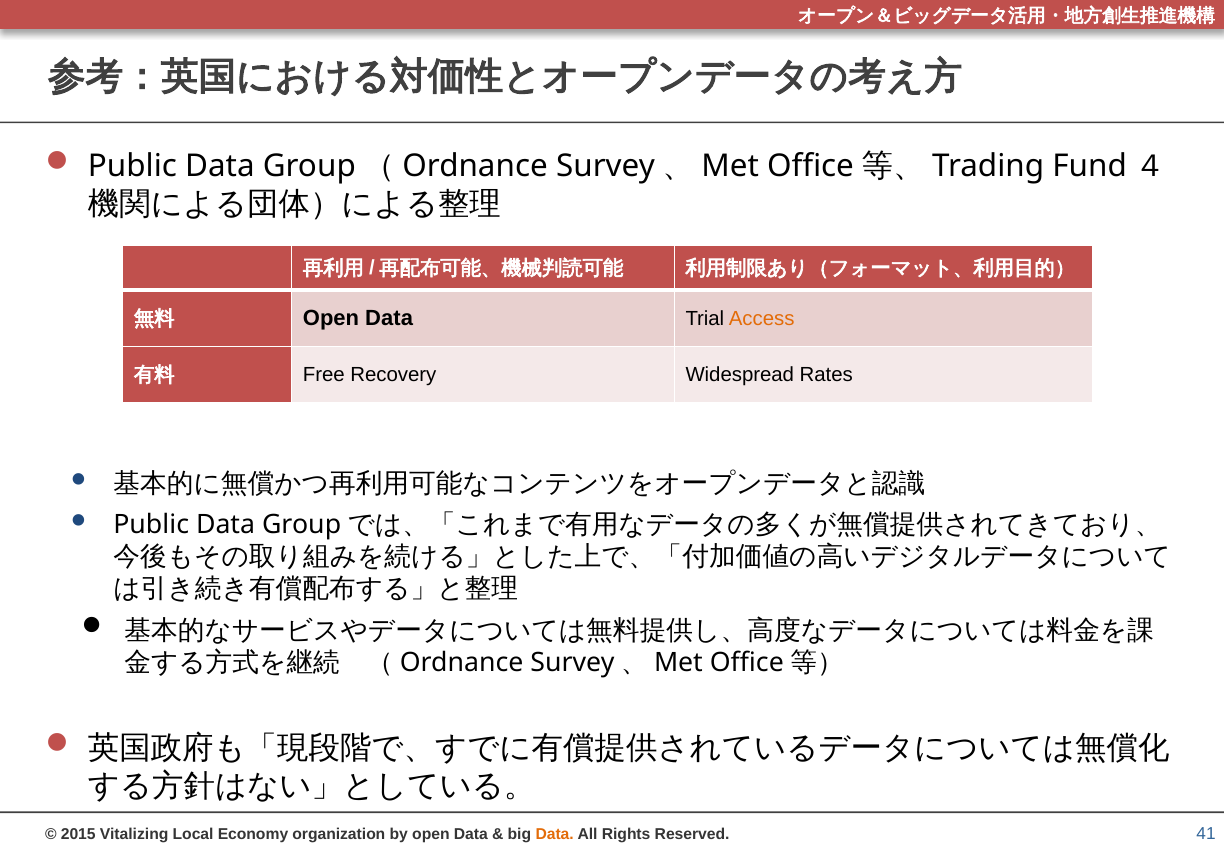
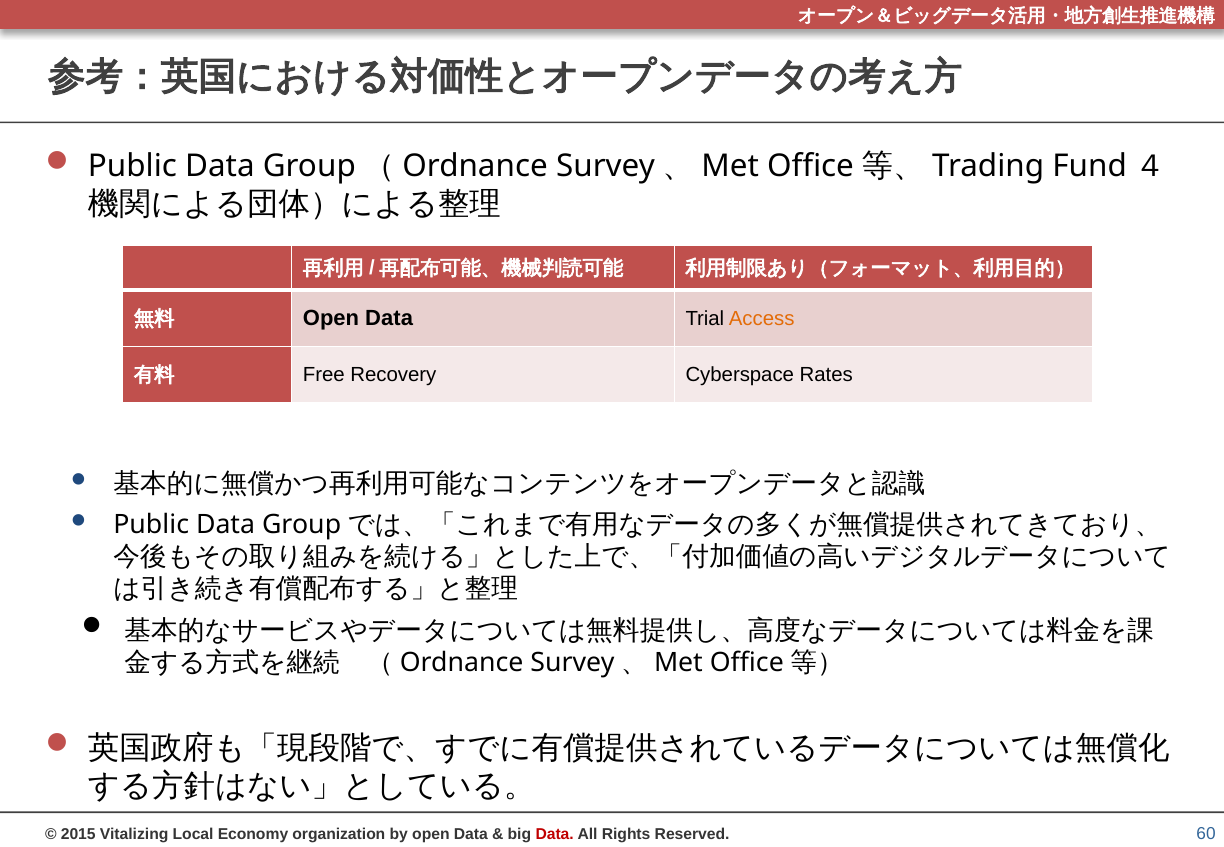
Widespread: Widespread -> Cyberspace (740, 375)
Data colour: orange -> red (555, 835)
41: 41 -> 60 (1206, 834)
